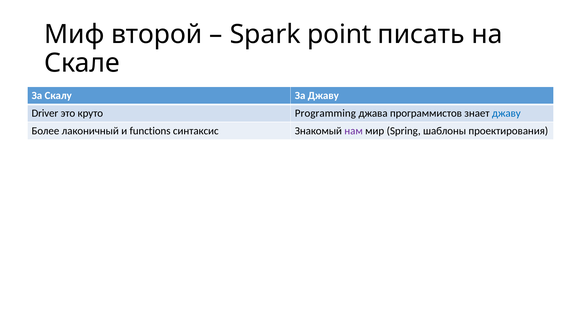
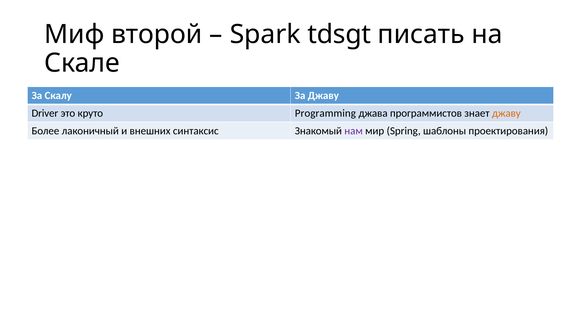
point: point -> tdsgt (339, 34)
джаву colour: blue -> orange (506, 113)
functions: functions -> внешних (150, 131)
